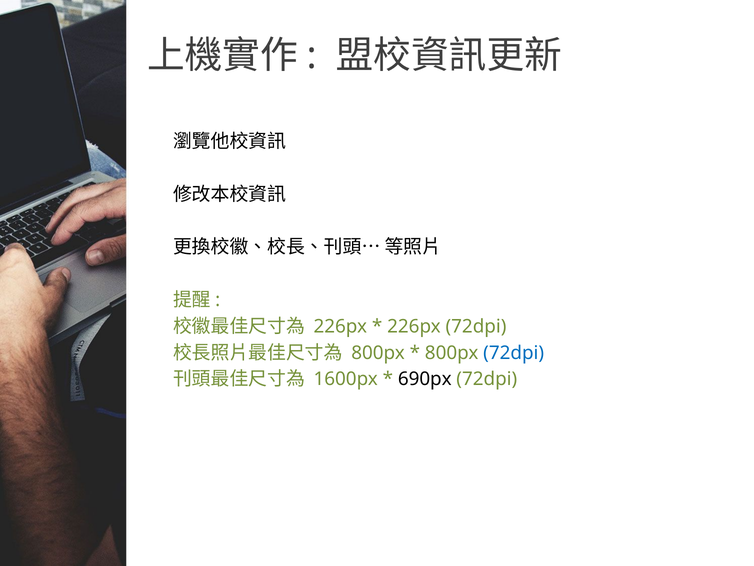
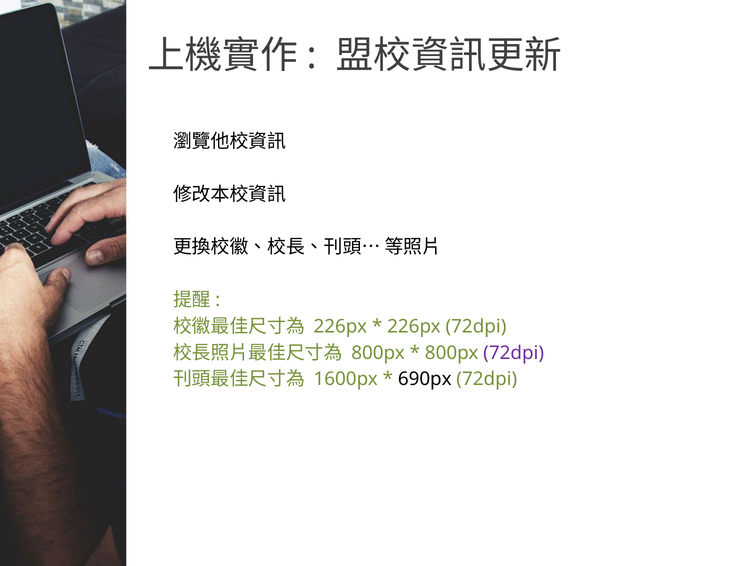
72dpi colour: blue -> purple (514, 353)
